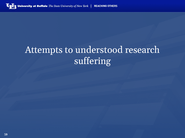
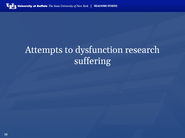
understood: understood -> dysfunction (99, 50)
